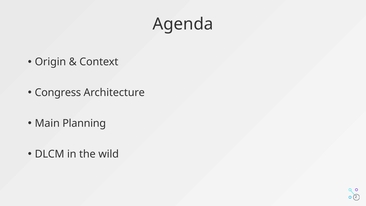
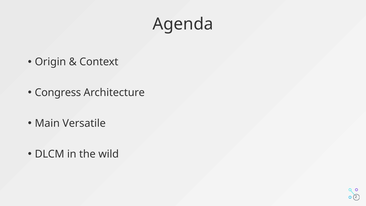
Planning: Planning -> Versatile (84, 123)
